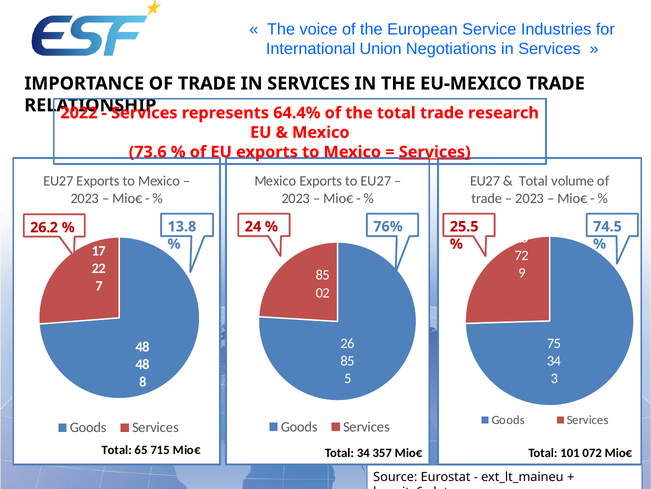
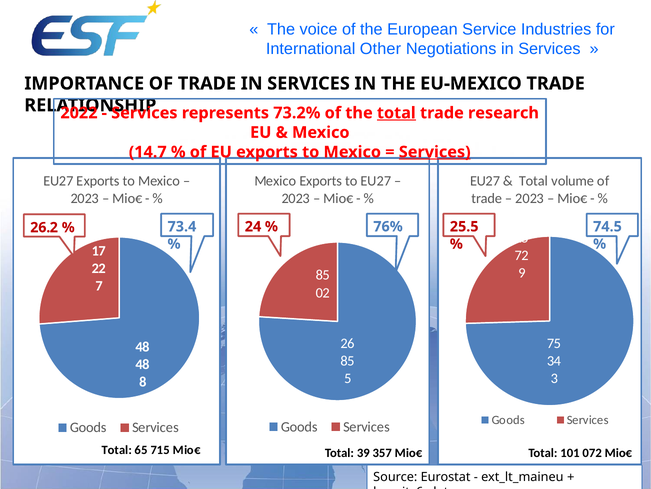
Union: Union -> Other (380, 49)
64.4%: 64.4% -> 73.2% (297, 113)
total underline: none -> present (396, 113)
73.6: 73.6 -> 14.7 (148, 152)
13.8: 13.8 -> 73.4 (182, 226)
Total 34: 34 -> 39 (363, 453)
